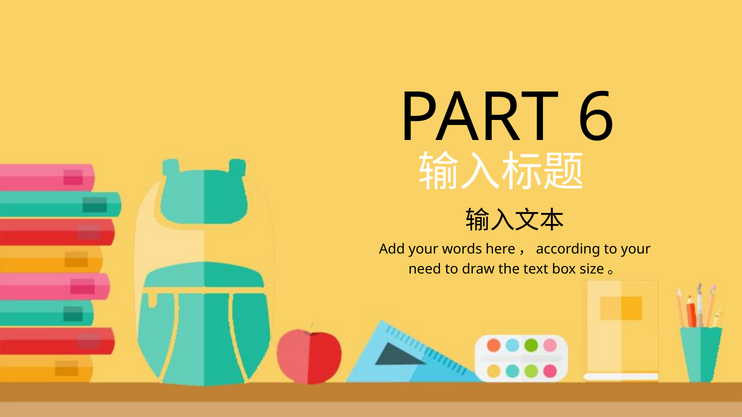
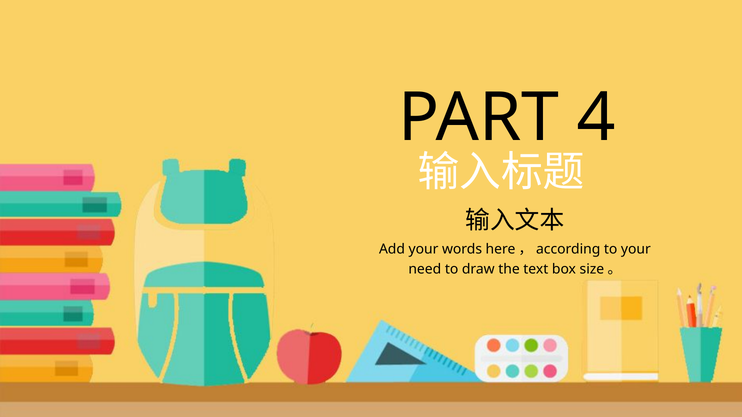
6: 6 -> 4 (596, 118)
